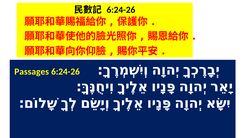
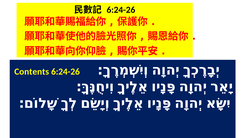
Passages: Passages -> Contents (32, 72)
